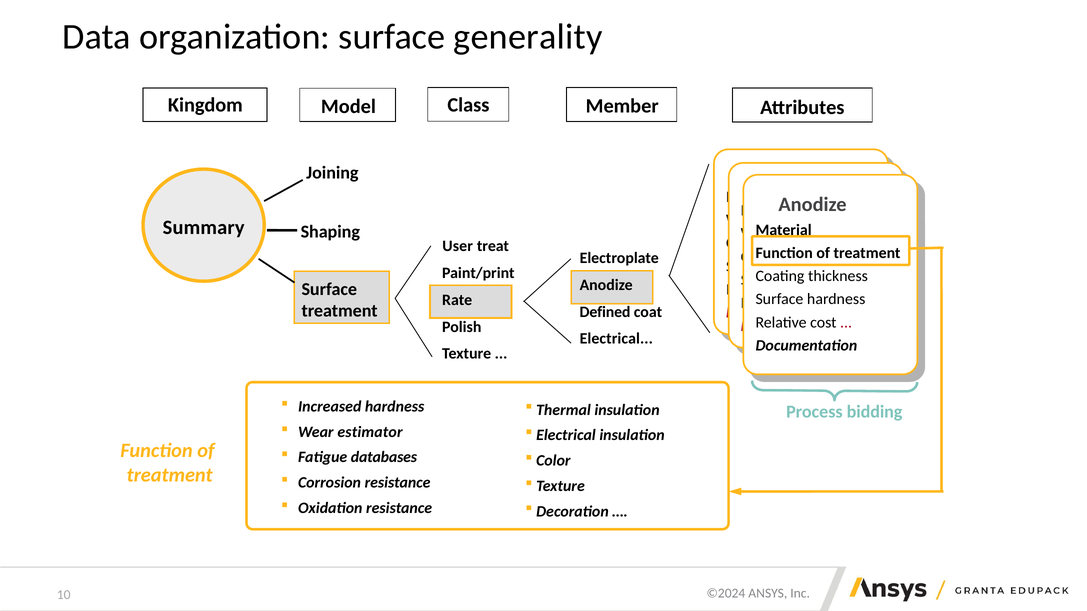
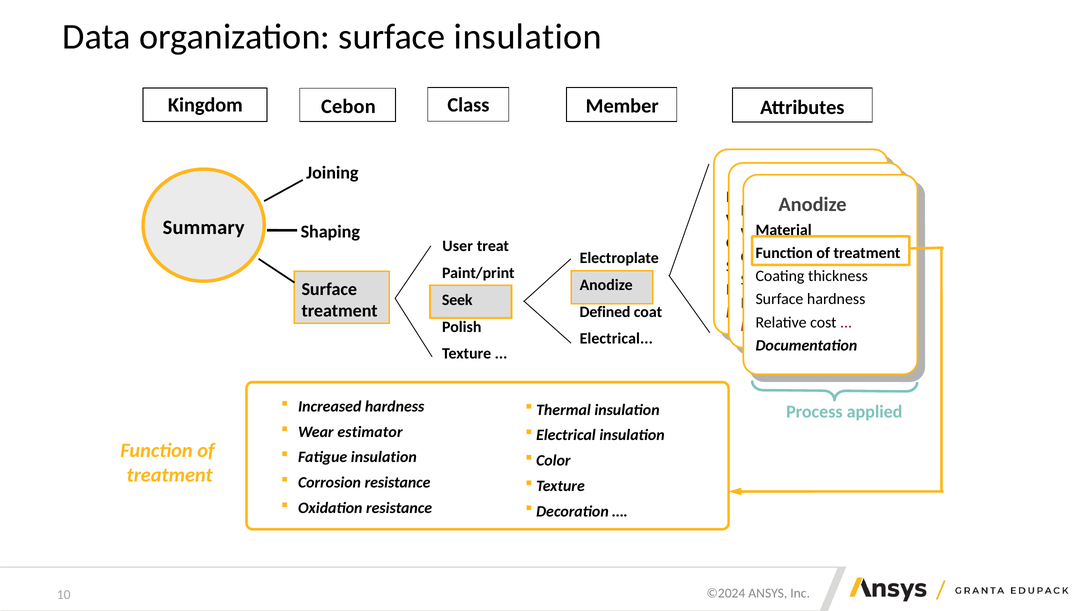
surface generality: generality -> insulation (528, 37)
Model: Model -> Cebon (348, 106)
Rate: Rate -> Seek (457, 300)
bidding: bidding -> applied (875, 412)
Fatigue databases: databases -> insulation (384, 458)
